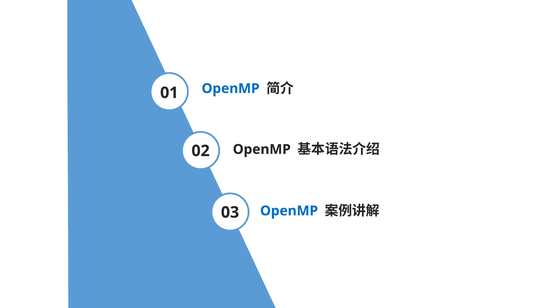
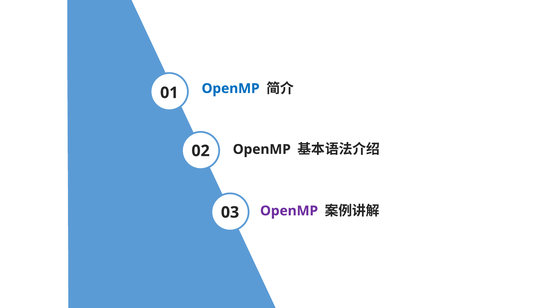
OpenMP colour: blue -> purple (289, 211)
